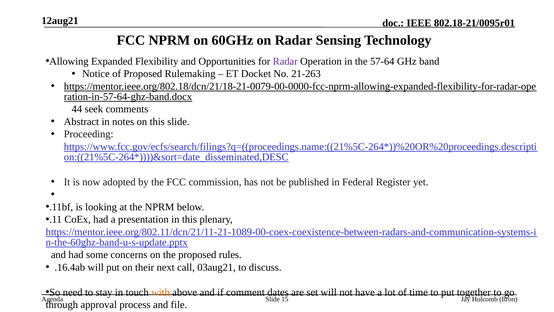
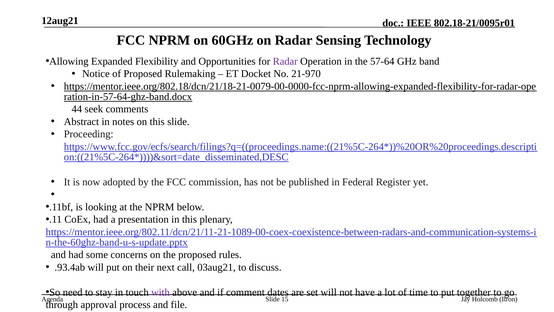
21-263: 21-263 -> 21-970 (306, 74)
.16.4ab: .16.4ab -> .93.4ab (70, 267)
with colour: orange -> purple (160, 292)
